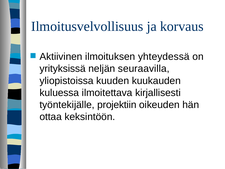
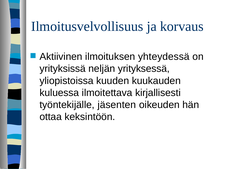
seuraavilla: seuraavilla -> yrityksessä (144, 69)
projektiin: projektiin -> jäsenten (117, 105)
